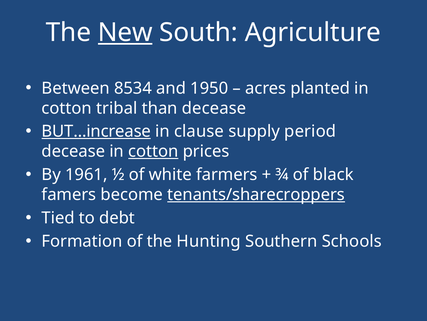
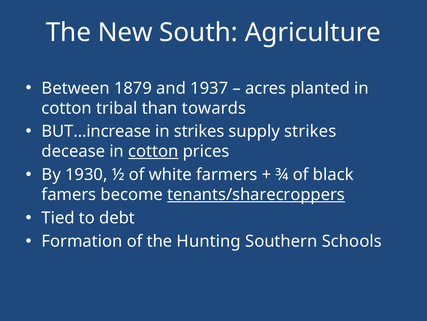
New underline: present -> none (125, 32)
8534: 8534 -> 1879 (133, 88)
1950: 1950 -> 1937 (209, 88)
than decease: decease -> towards (214, 108)
BUT…increase underline: present -> none (96, 131)
in clause: clause -> strikes (199, 131)
supply period: period -> strikes (310, 131)
1961: 1961 -> 1930 (86, 174)
